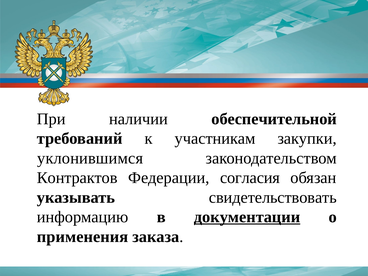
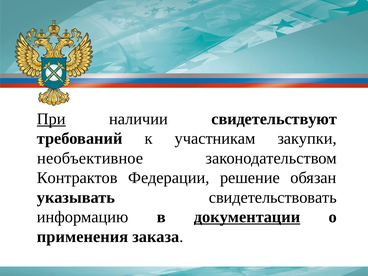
При underline: none -> present (51, 119)
обеспечительной: обеспечительной -> свидетельствуют (274, 119)
уклонившимся: уклонившимся -> необъективное (90, 158)
согласия: согласия -> решение (250, 178)
